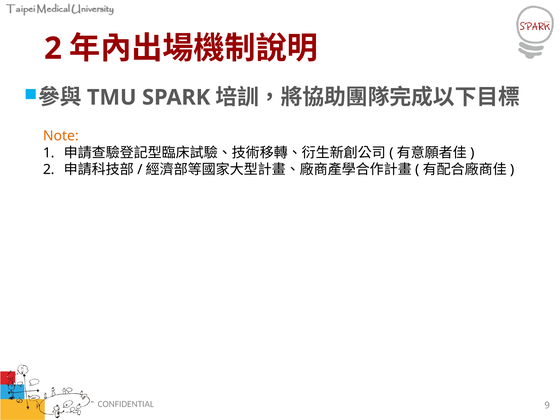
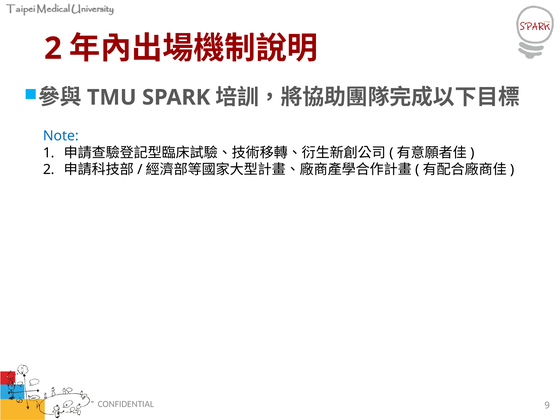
Note colour: orange -> blue (61, 136)
